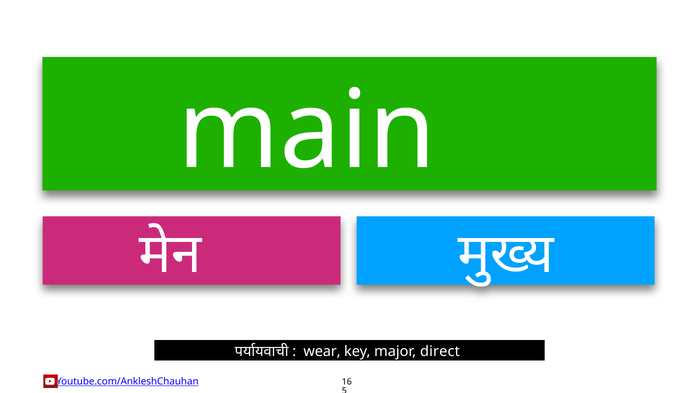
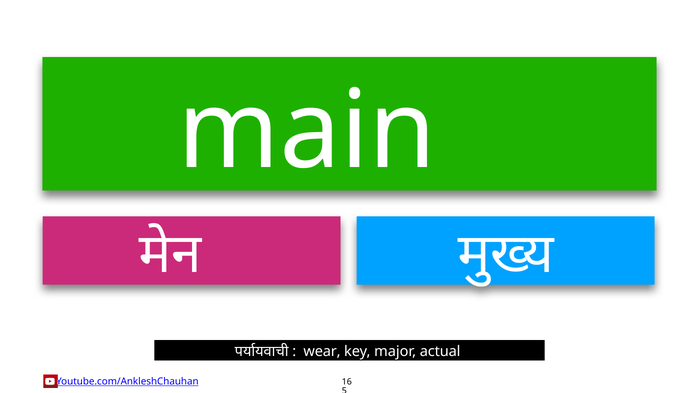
direct: direct -> actual (440, 351)
